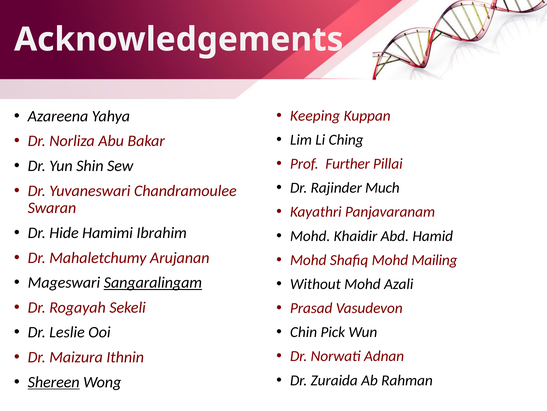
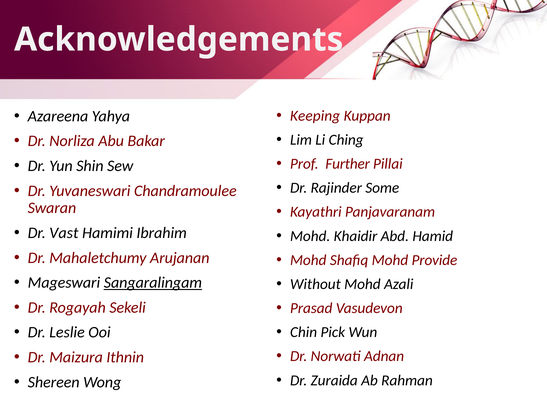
Much: Much -> Some (382, 188)
Hide: Hide -> Vast (64, 232)
Mailing: Mailing -> Provide (434, 260)
Shereen underline: present -> none (54, 381)
